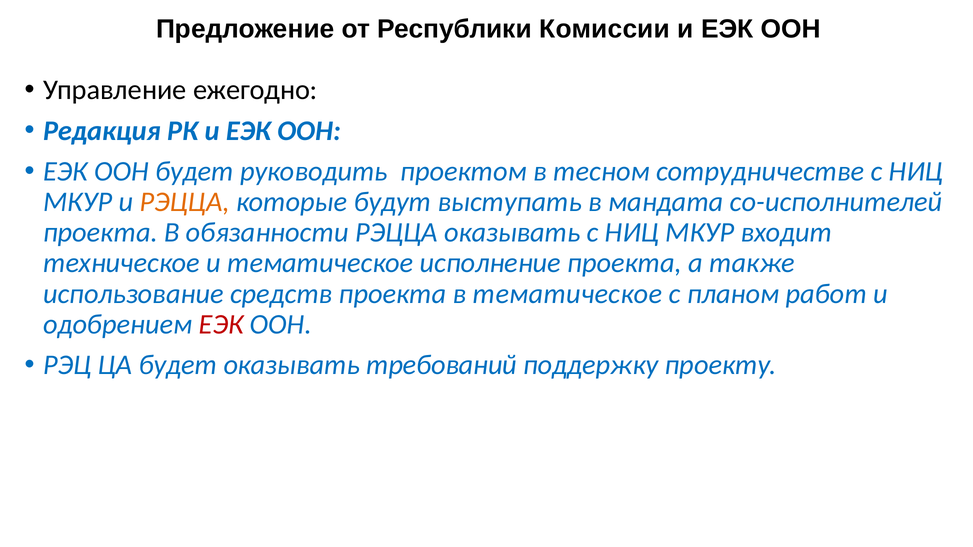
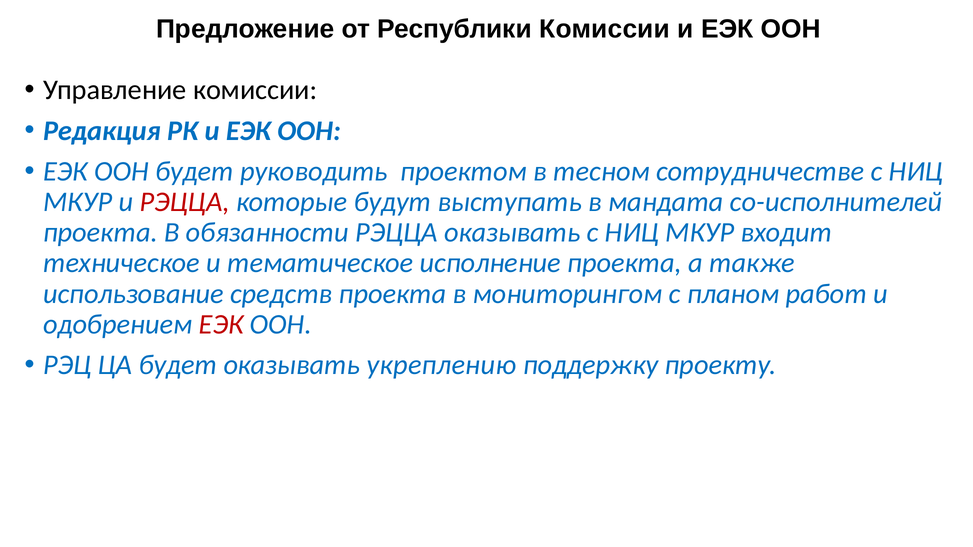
Управление ежегодно: ежегодно -> комиссии (255, 90)
РЭЦЦА colour: orange -> red (185, 202)
в тематическое: тематическое -> мониторингом (568, 294)
требований: требований -> укреплению (441, 365)
